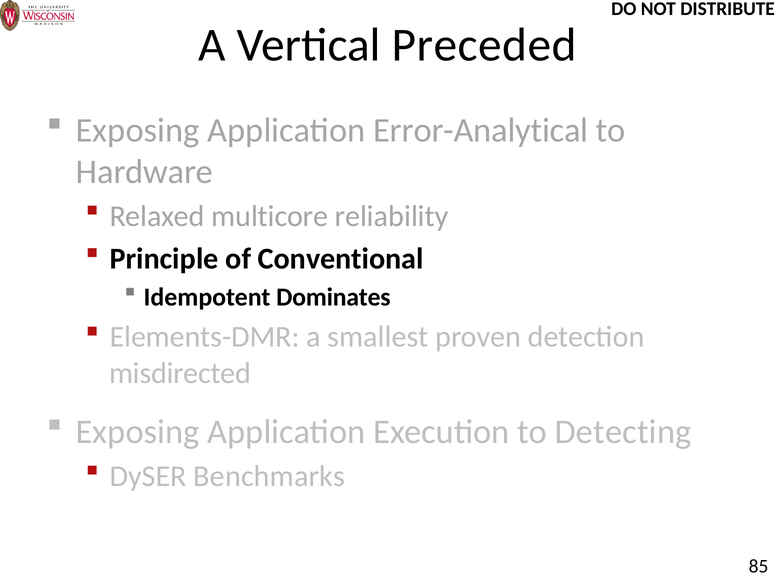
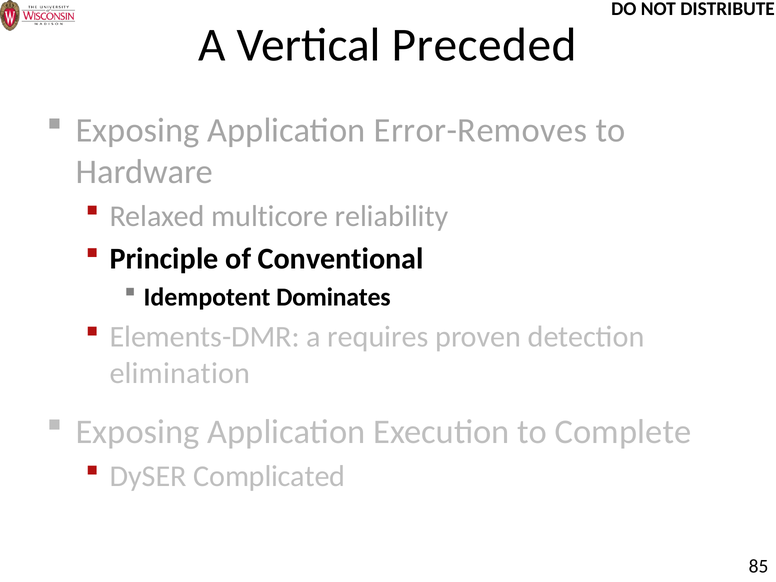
Error-Analytical: Error-Analytical -> Error-Removes (481, 130)
smallest: smallest -> requires (378, 337)
misdirected: misdirected -> elimination (180, 373)
Detecting: Detecting -> Complete (623, 432)
Benchmarks: Benchmarks -> Complicated (269, 476)
